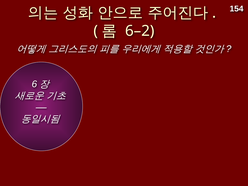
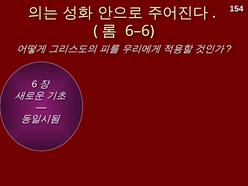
6–2: 6–2 -> 6–6 (140, 31)
